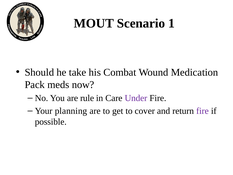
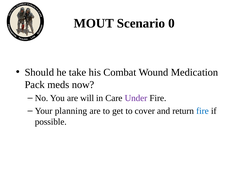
1: 1 -> 0 (171, 23)
rule: rule -> will (87, 98)
fire colour: purple -> blue (203, 111)
